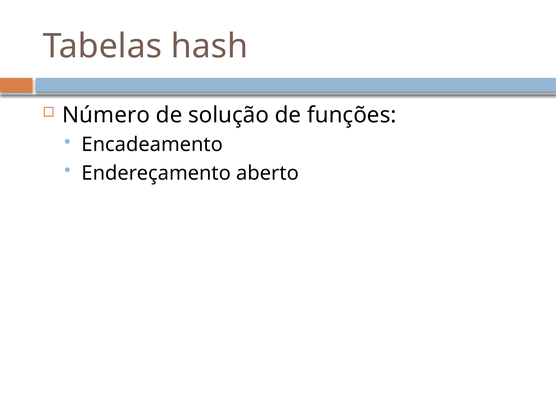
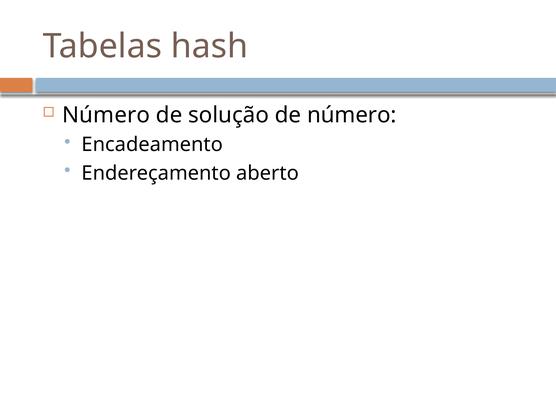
de funções: funções -> número (352, 115)
